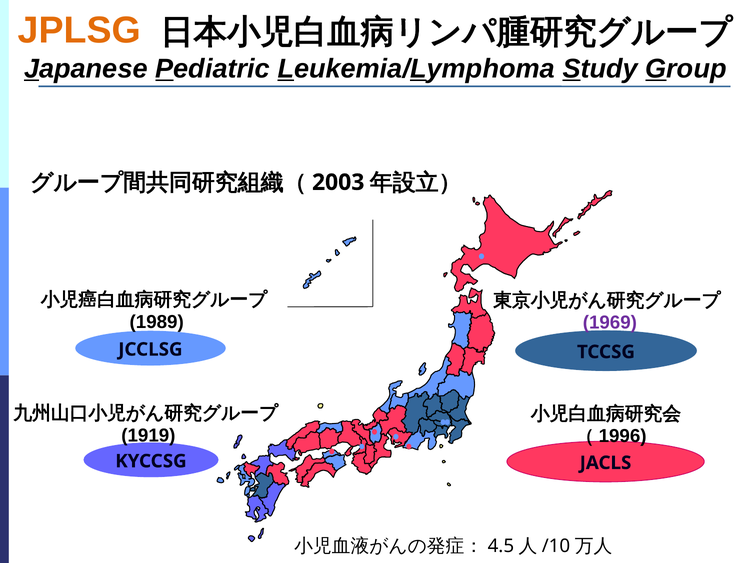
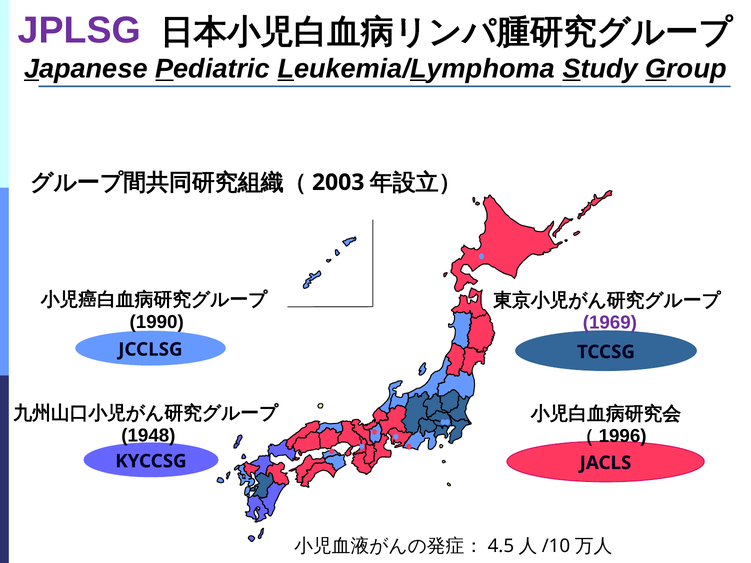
JPLSG colour: orange -> purple (79, 31)
1989: 1989 -> 1990 (157, 322)
1919: 1919 -> 1948 (148, 436)
